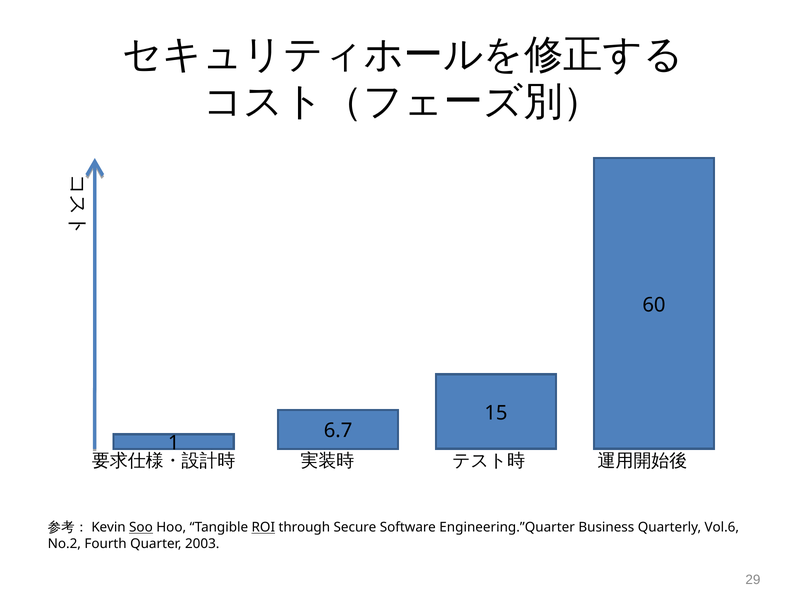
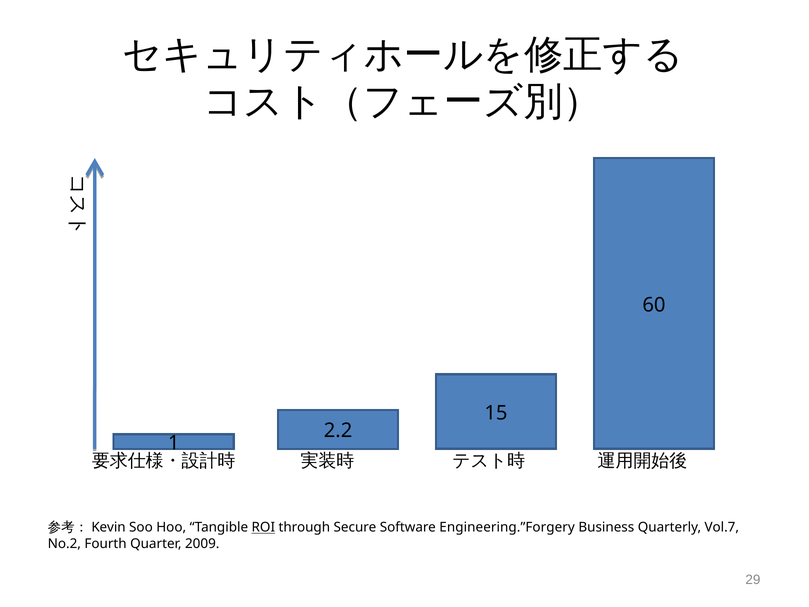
6.7: 6.7 -> 2.2 (338, 431)
Soo underline: present -> none (141, 527)
Engineering.”Quarter: Engineering.”Quarter -> Engineering.”Forgery (507, 527)
Vol.6: Vol.6 -> Vol.7 (722, 527)
2003: 2003 -> 2009 (202, 543)
